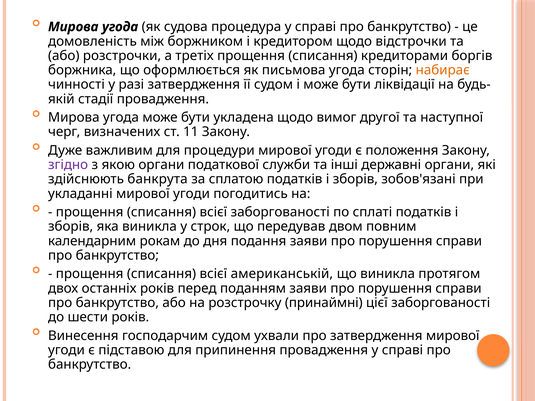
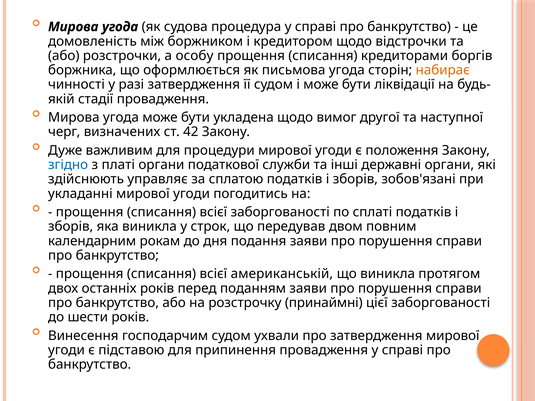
третіх: третіх -> особу (195, 56)
11: 11 -> 42 (191, 132)
згідно colour: purple -> blue (68, 165)
якою: якою -> платі (118, 165)
банкрута: банкрута -> управляє (158, 179)
